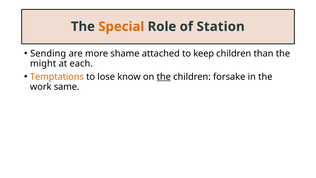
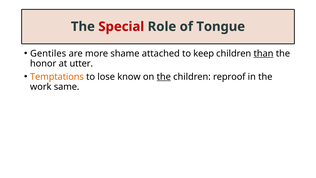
Special colour: orange -> red (121, 27)
Station: Station -> Tongue (221, 27)
Sending: Sending -> Gentiles (48, 53)
than underline: none -> present (264, 53)
might: might -> honor (43, 63)
each: each -> utter (81, 63)
forsake: forsake -> reproof (229, 77)
